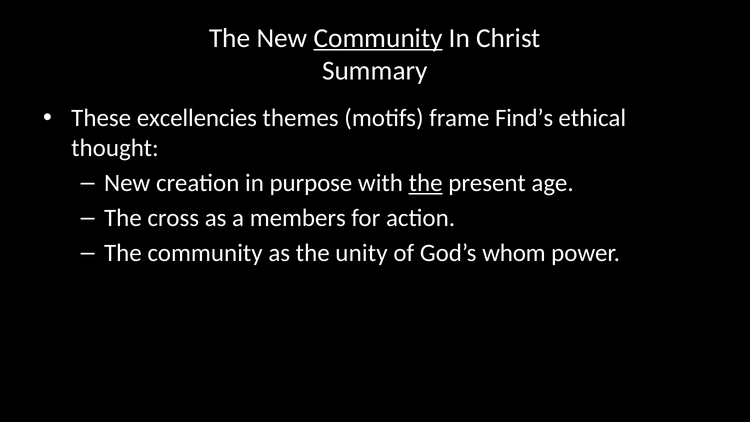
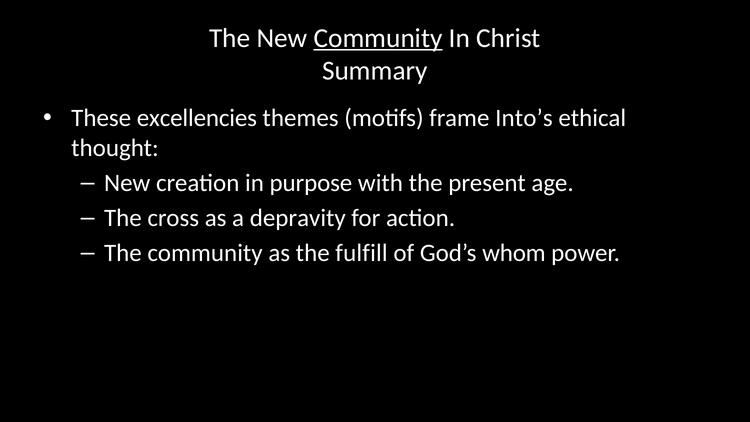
Find’s: Find’s -> Into’s (524, 118)
the underline: present -> none (426, 183)
members: members -> depravity (298, 218)
unity: unity -> fulfill (361, 253)
